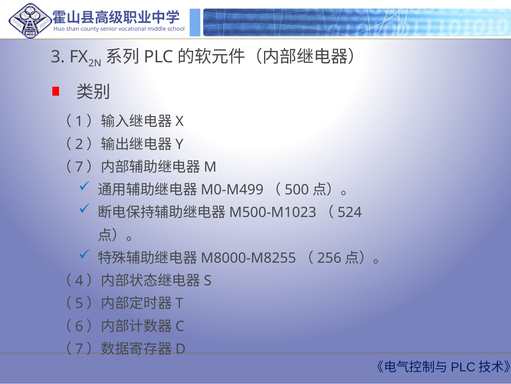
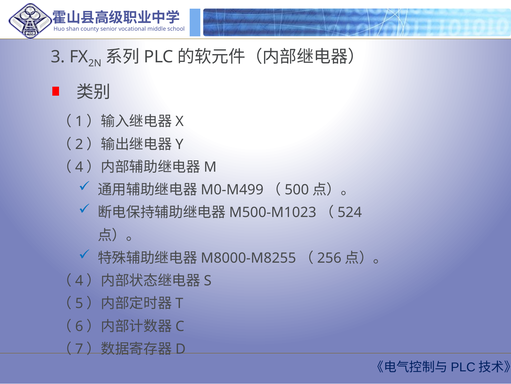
7: 7 -> 4 (79, 167)
